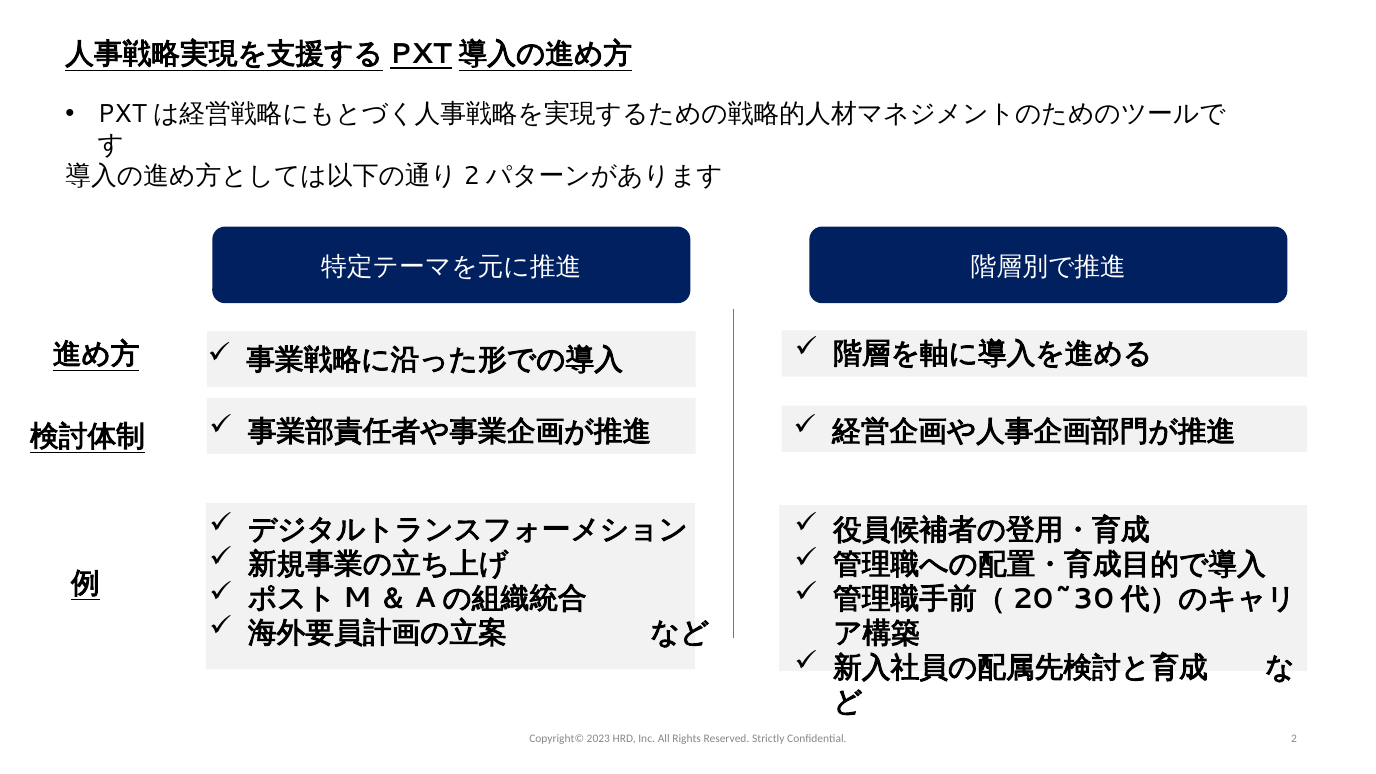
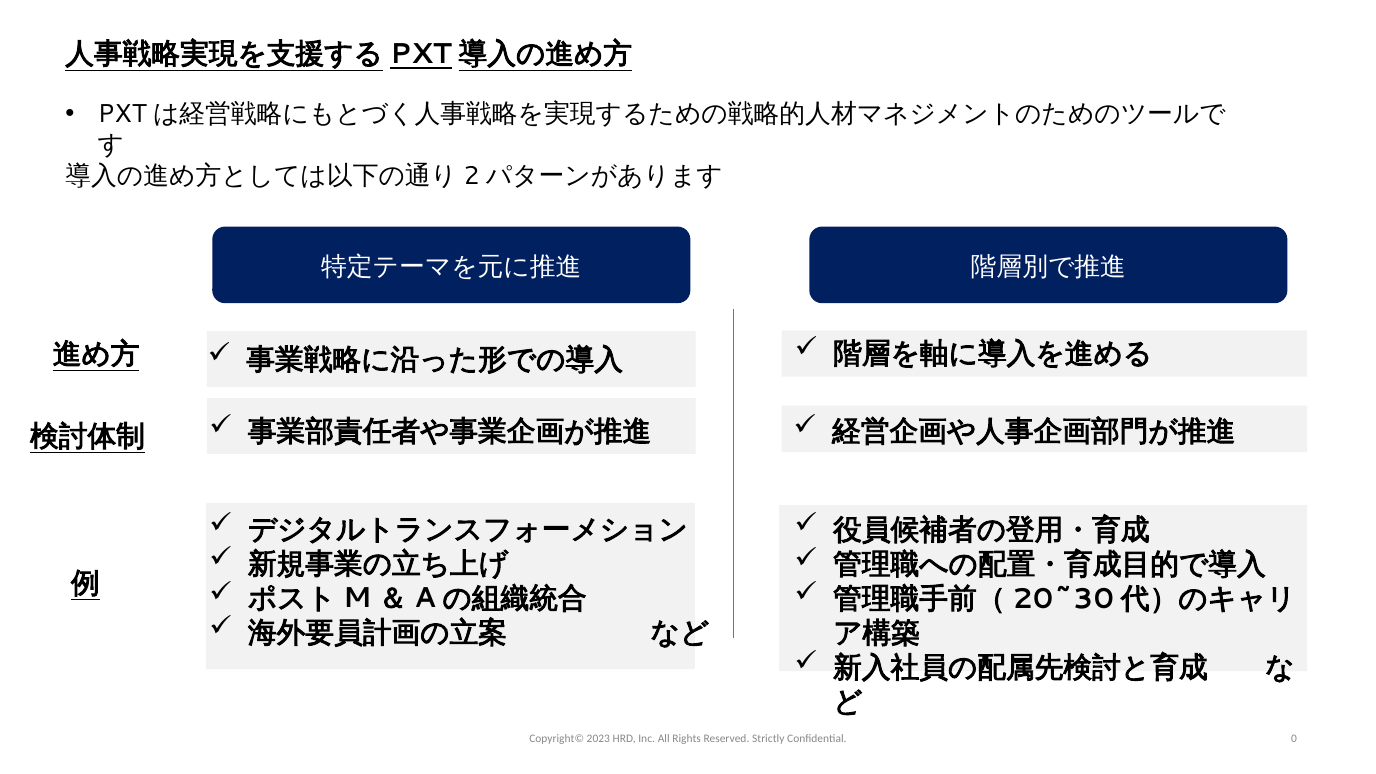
2: 2 -> 0 (1294, 739)
